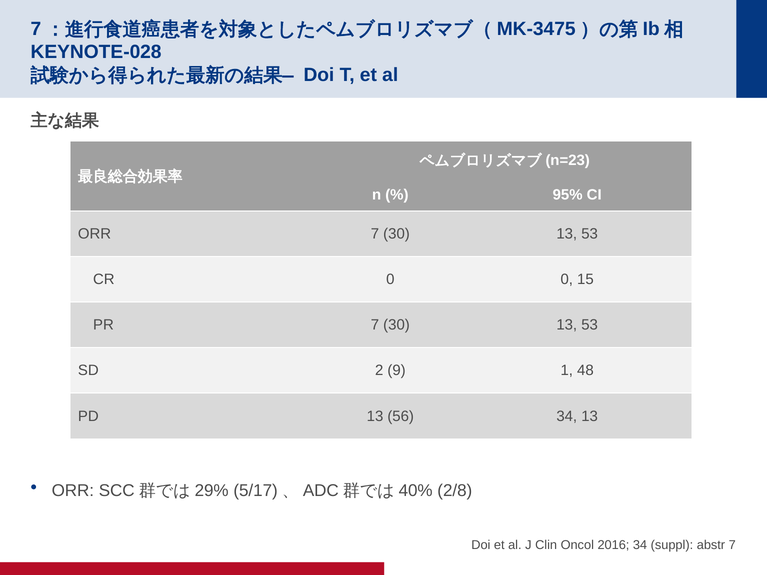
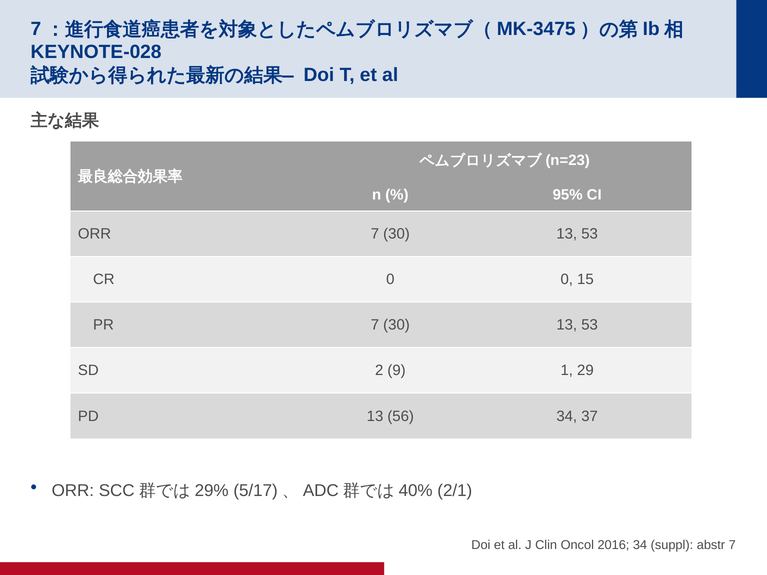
48: 48 -> 29 (585, 371)
34 13: 13 -> 37 (590, 416)
2/8: 2/8 -> 2/1 (455, 491)
